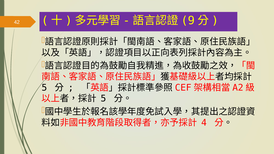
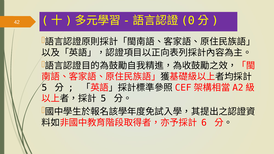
9: 9 -> 0 (188, 21)
4: 4 -> 6 (204, 123)
